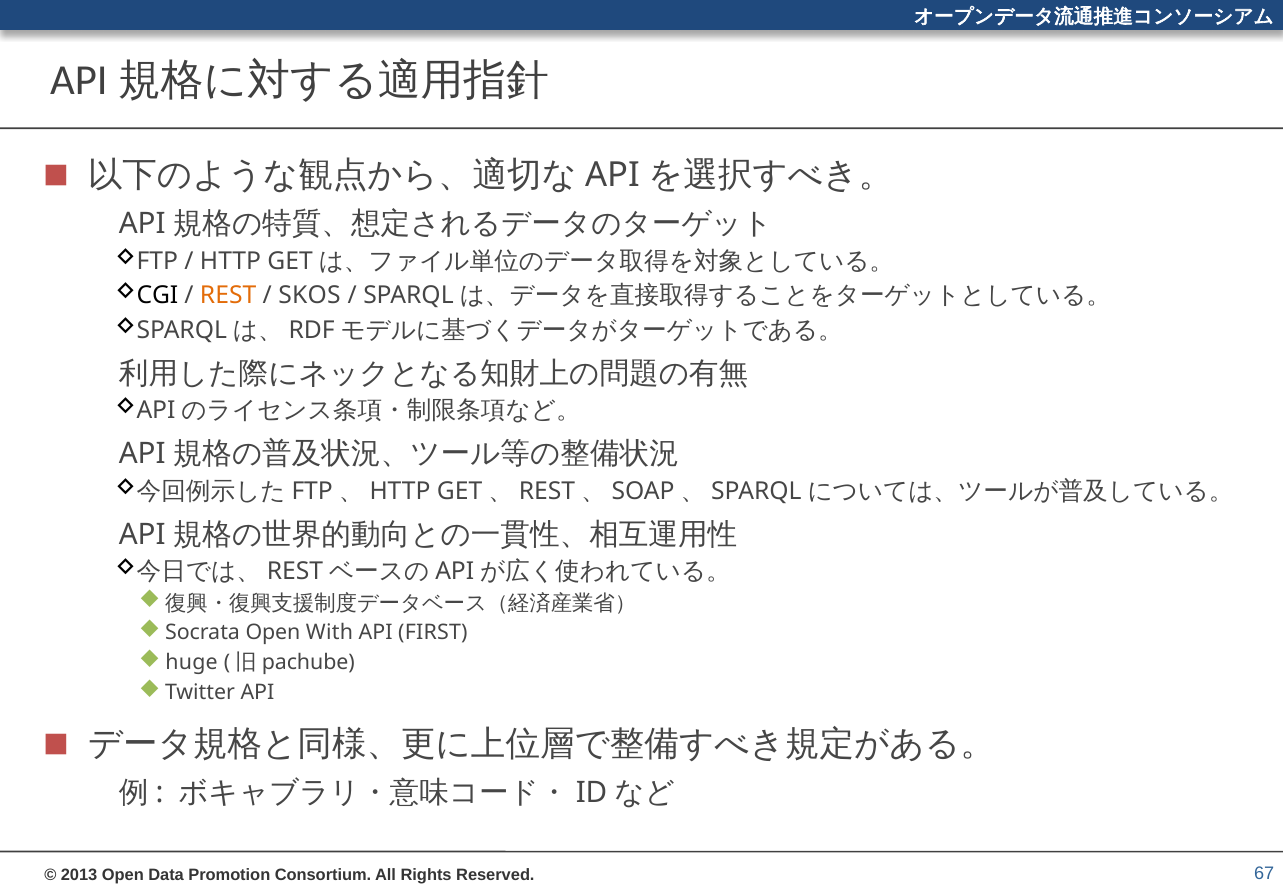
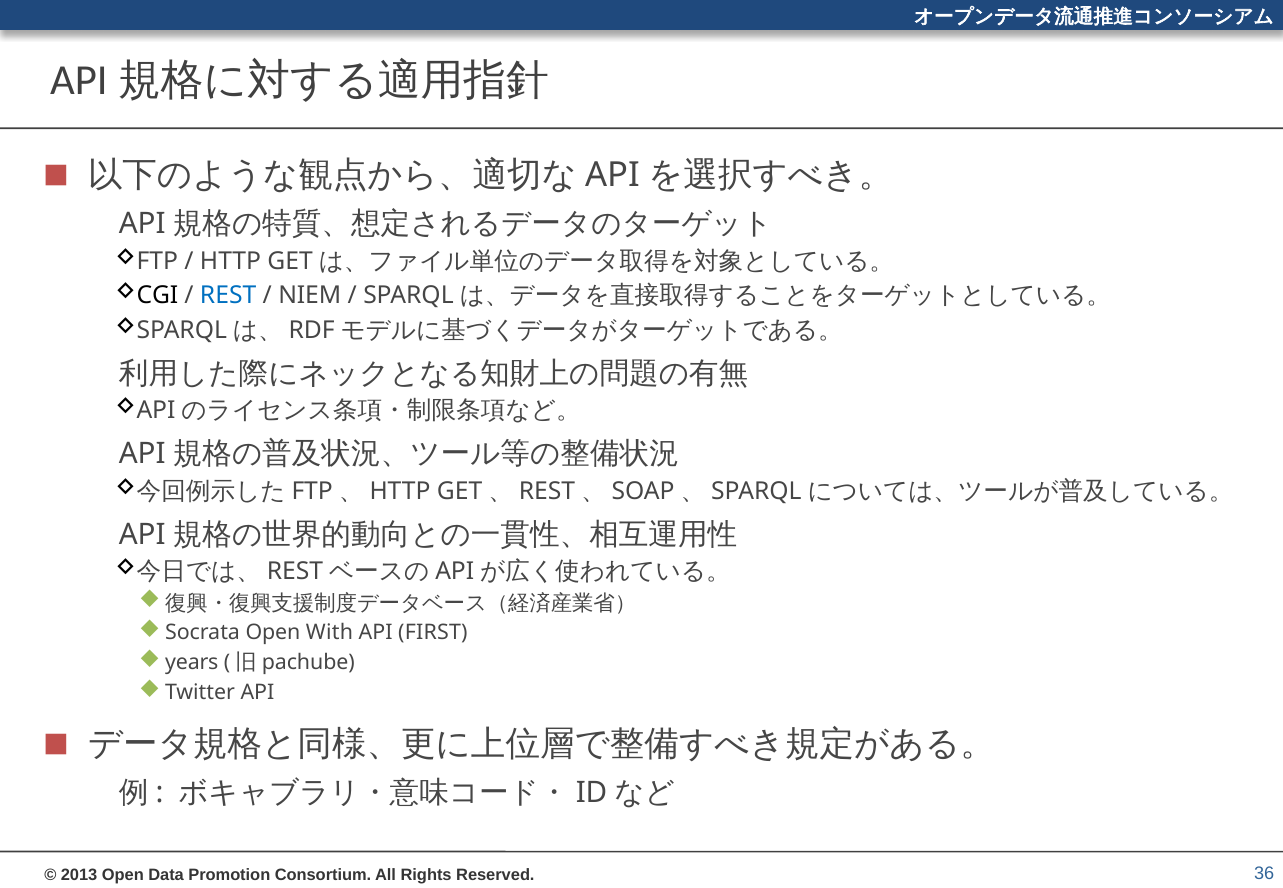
REST colour: orange -> blue (228, 296)
SKOS: SKOS -> NIEM (310, 296)
huge: huge -> years (192, 663)
67: 67 -> 36 (1264, 874)
